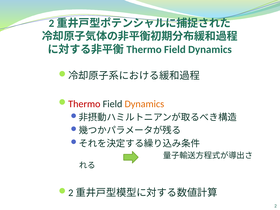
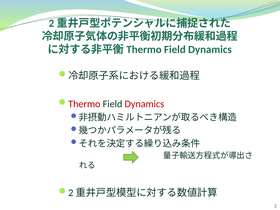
Dynamics colour: orange -> red (144, 104)
